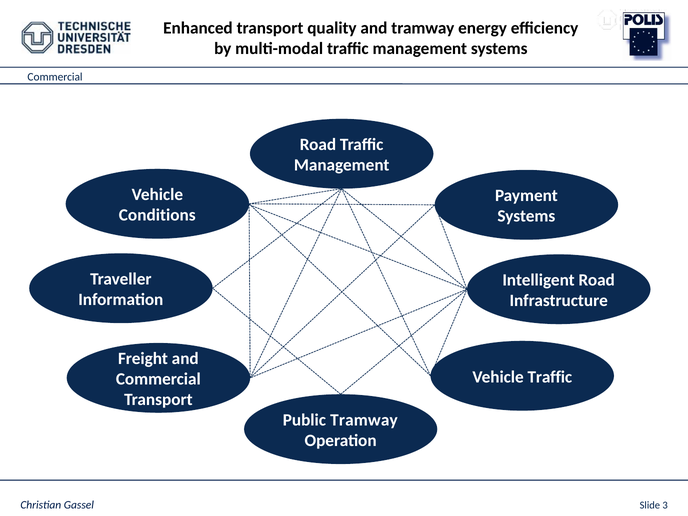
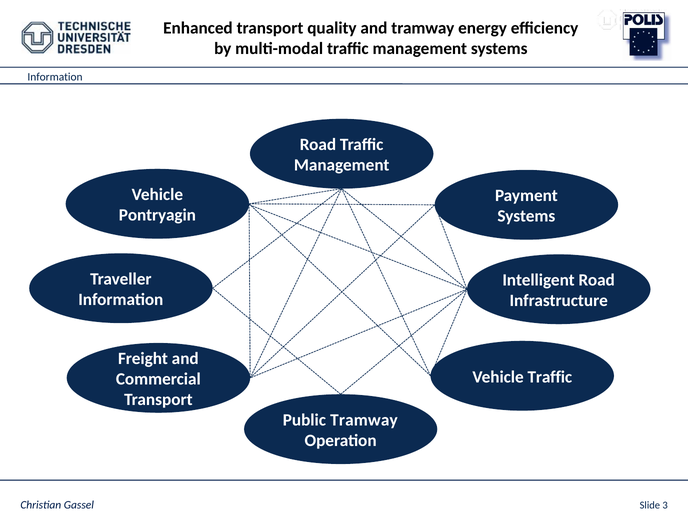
Commercial: Commercial -> Information (55, 77)
Conditions: Conditions -> Pontryagin (157, 215)
